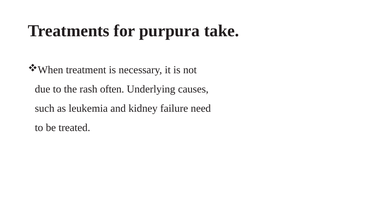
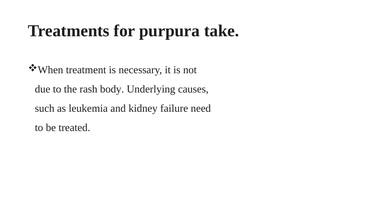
often: often -> body (112, 89)
